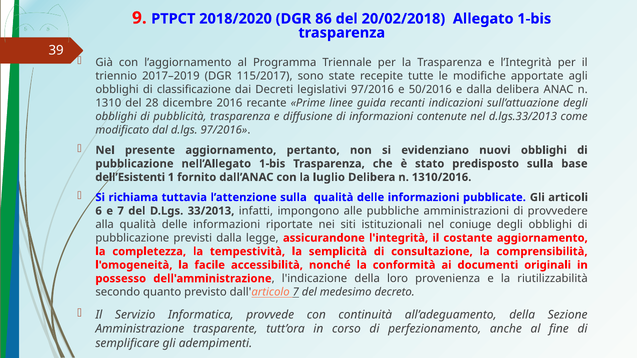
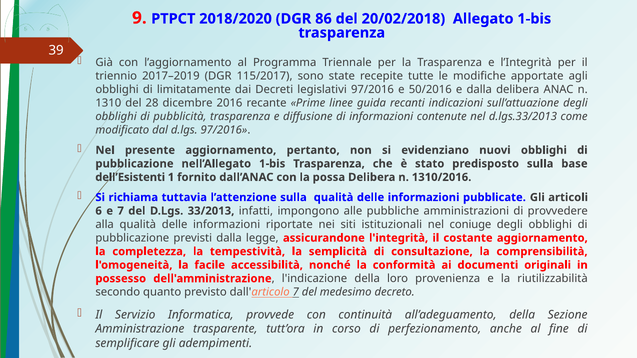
classificazione: classificazione -> limitatamente (194, 89)
luglio: luglio -> possa (329, 177)
